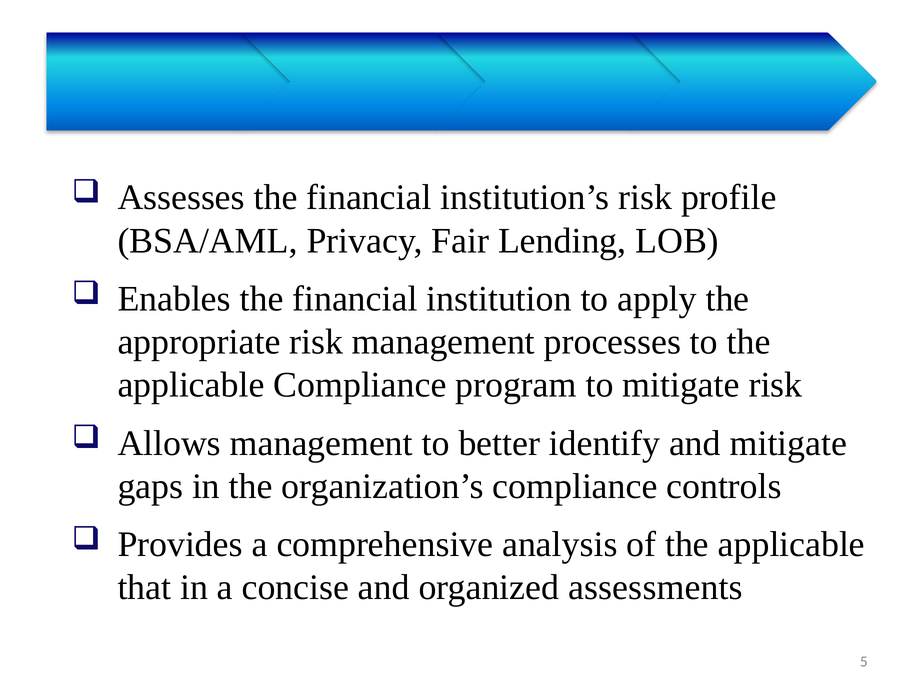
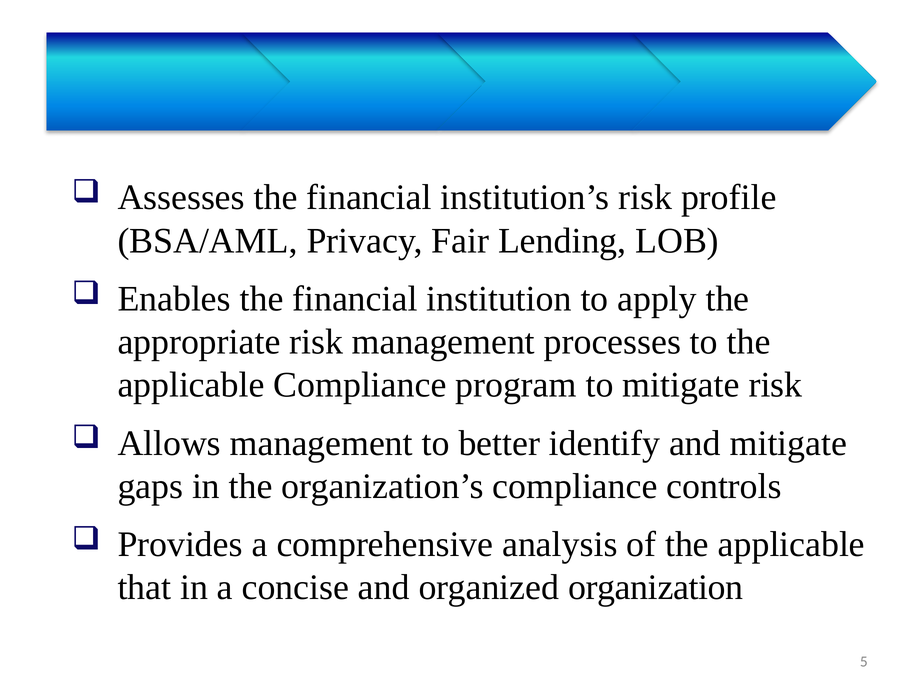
assessments: assessments -> organization (656, 587)
